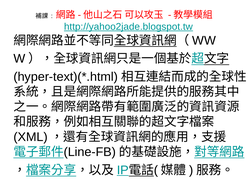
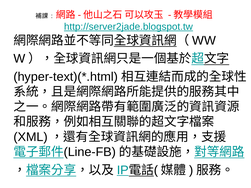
http://yahoo2jade.blogspot.tw: http://yahoo2jade.blogspot.tw -> http://server2jade.blogspot.tw (128, 27)
